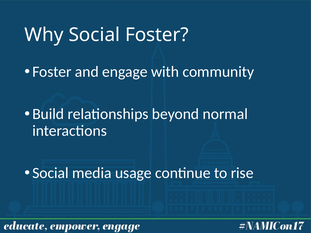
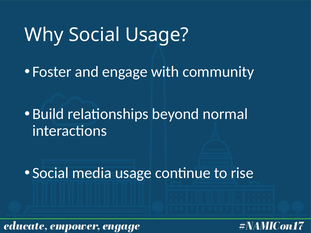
Social Foster: Foster -> Usage (157, 35)
